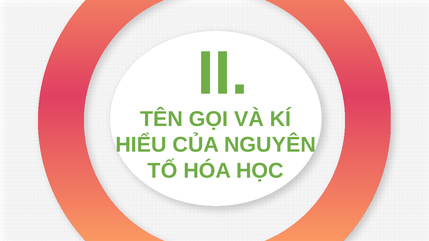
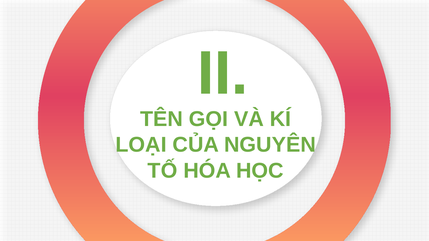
HIỂU: HIỂU -> LOẠI (141, 145)
